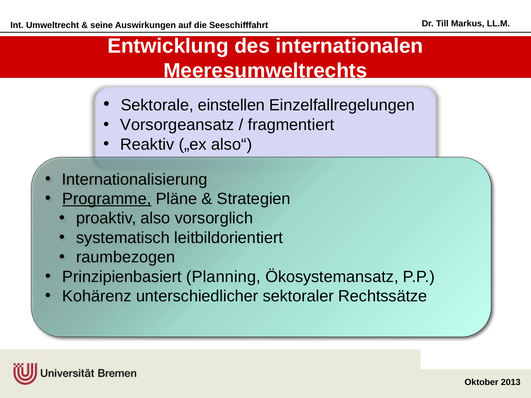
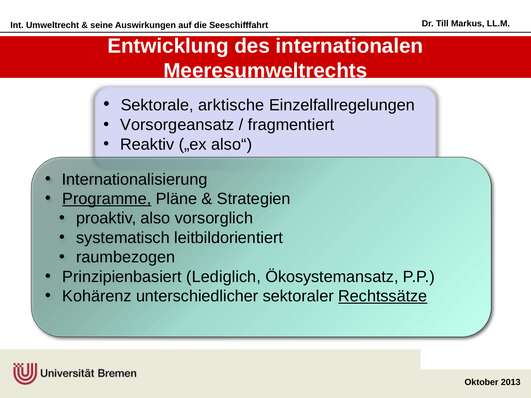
einstellen: einstellen -> arktische (231, 105)
Planning: Planning -> Lediglich (224, 277)
Rechtssätze underline: none -> present (383, 296)
